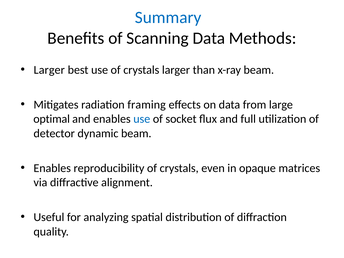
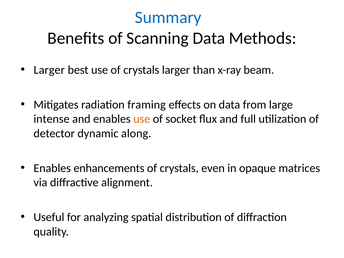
optimal: optimal -> intense (52, 119)
use colour: blue -> orange (142, 119)
dynamic beam: beam -> along (136, 133)
reproducibility: reproducibility -> enhancements (109, 168)
